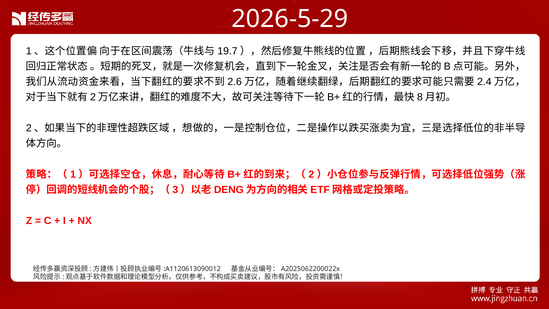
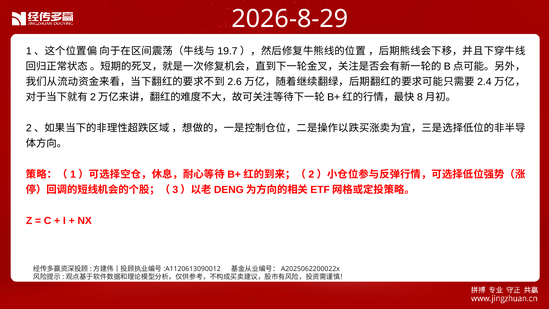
2026-5-29: 2026-5-29 -> 2026-8-29 (290, 19)
